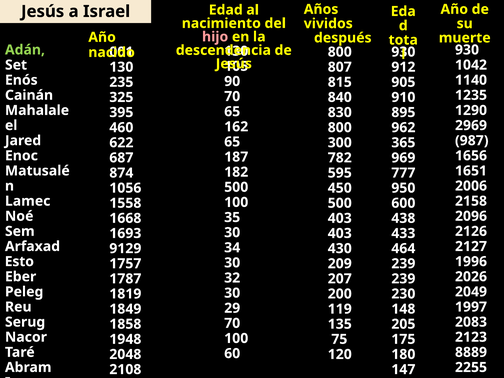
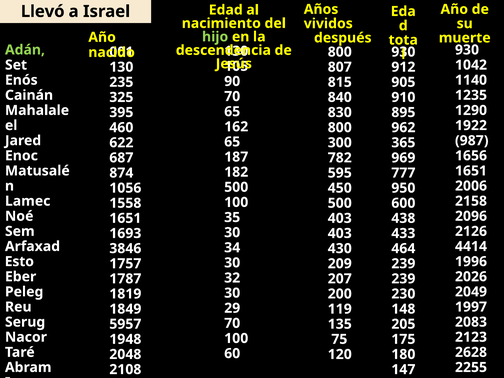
Jesús: Jesús -> Llevó (43, 11)
hijo colour: pink -> light green (215, 37)
2969: 2969 -> 1922 (471, 125)
1668: 1668 -> 1651 (125, 218)
2127: 2127 -> 4414 (471, 246)
9129: 9129 -> 3846 (125, 249)
1858: 1858 -> 5957 (125, 324)
8889: 8889 -> 2628 (471, 352)
